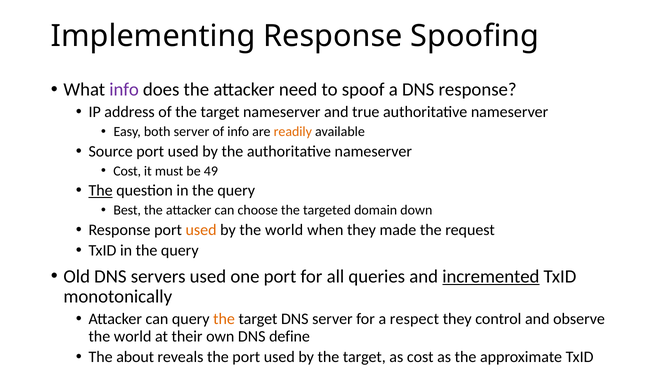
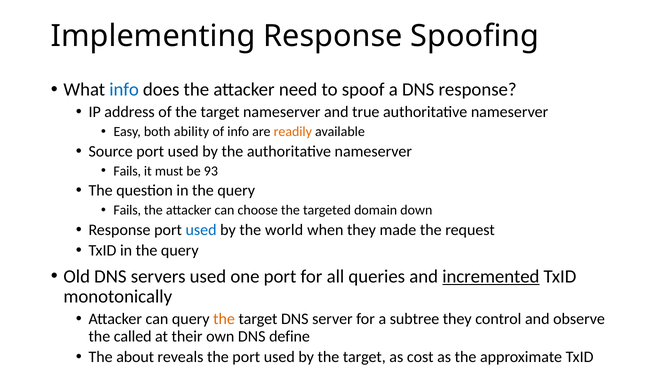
info colour: purple -> blue (124, 90)
both server: server -> ability (191, 132)
Cost: Cost -> Fails (127, 171)
49: 49 -> 93 (211, 171)
The underline: present -> none (101, 190)
Best: Best -> Fails (127, 210)
used colour: orange -> blue (201, 230)
respect: respect -> subtree (415, 319)
world: world -> called (133, 336)
